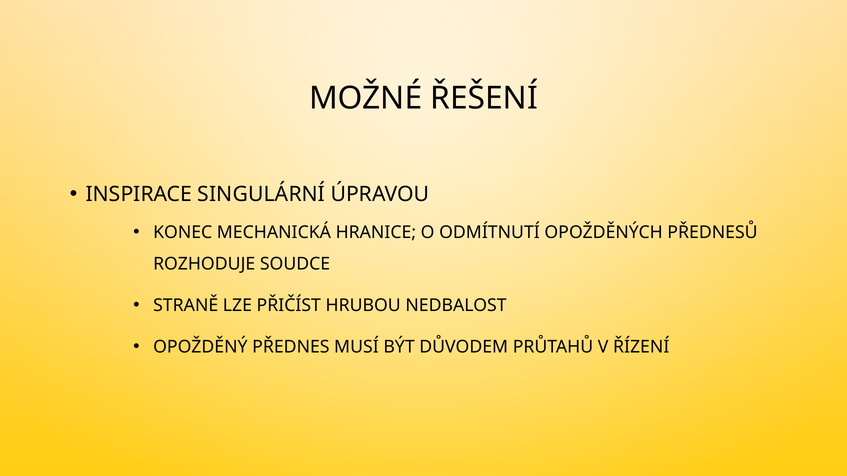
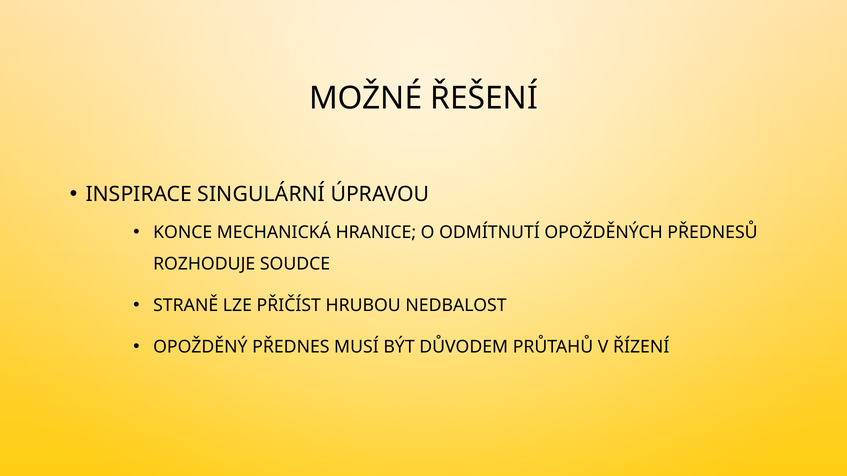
KONEC: KONEC -> KONCE (183, 233)
